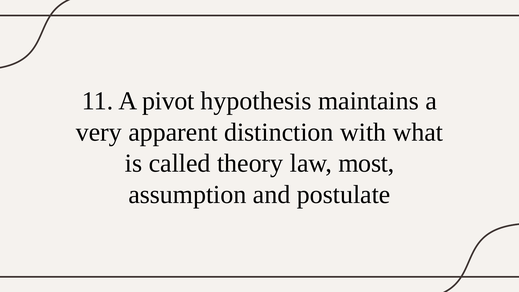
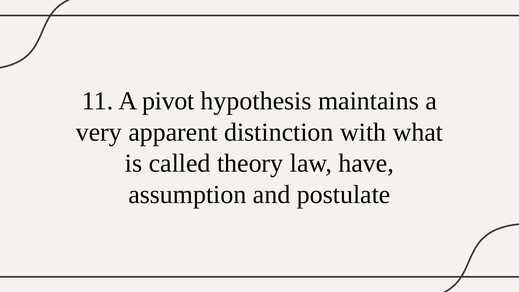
most: most -> have (366, 163)
